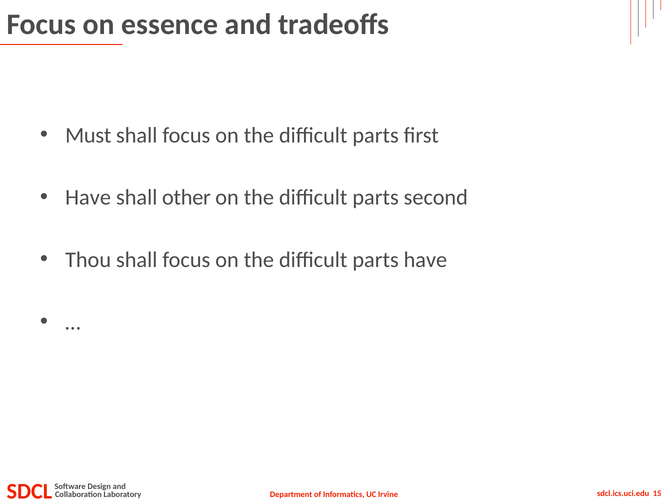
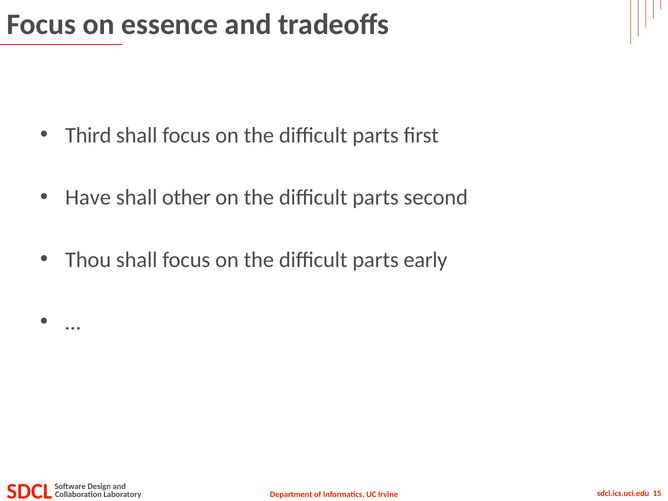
Must: Must -> Third (88, 135)
parts have: have -> early (425, 260)
